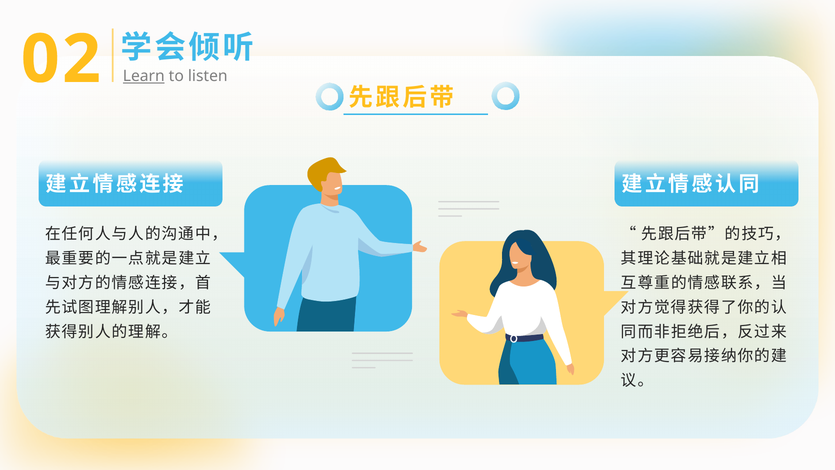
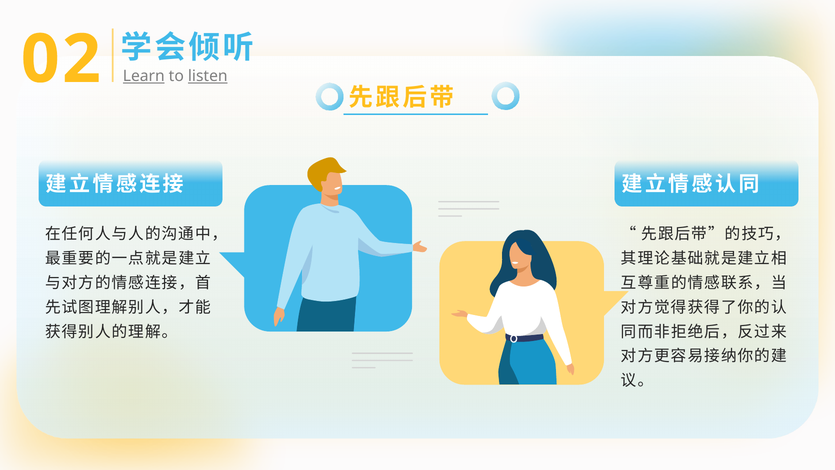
listen underline: none -> present (208, 76)
